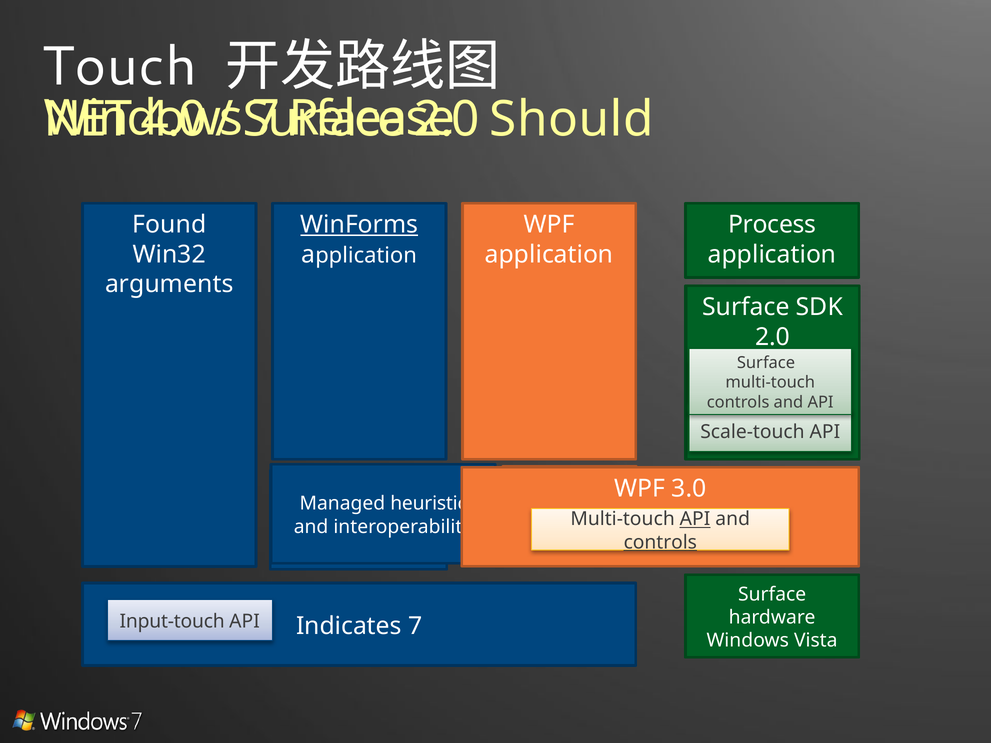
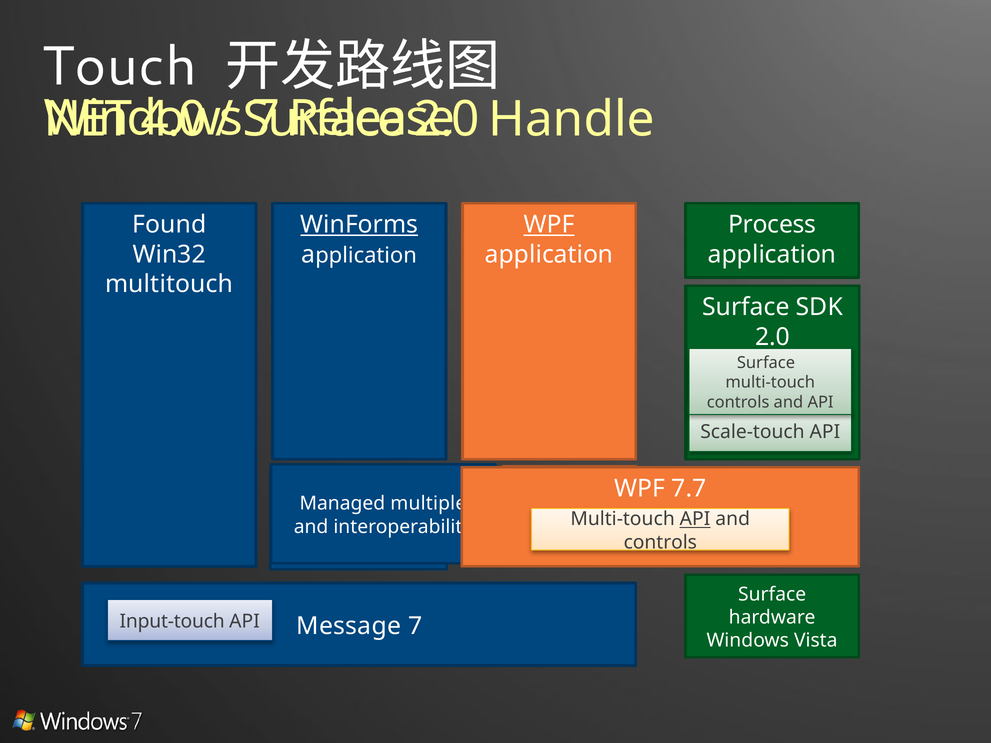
Should: Should -> Handle (572, 119)
WPF underline: none -> present (549, 225)
arguments: arguments -> multitouch (169, 284)
3.0: 3.0 -> 7.7 (689, 489)
heuristic: heuristic -> multiple (428, 504)
controls underline: present -> none (660, 542)
Indicates: Indicates -> Message (349, 626)
